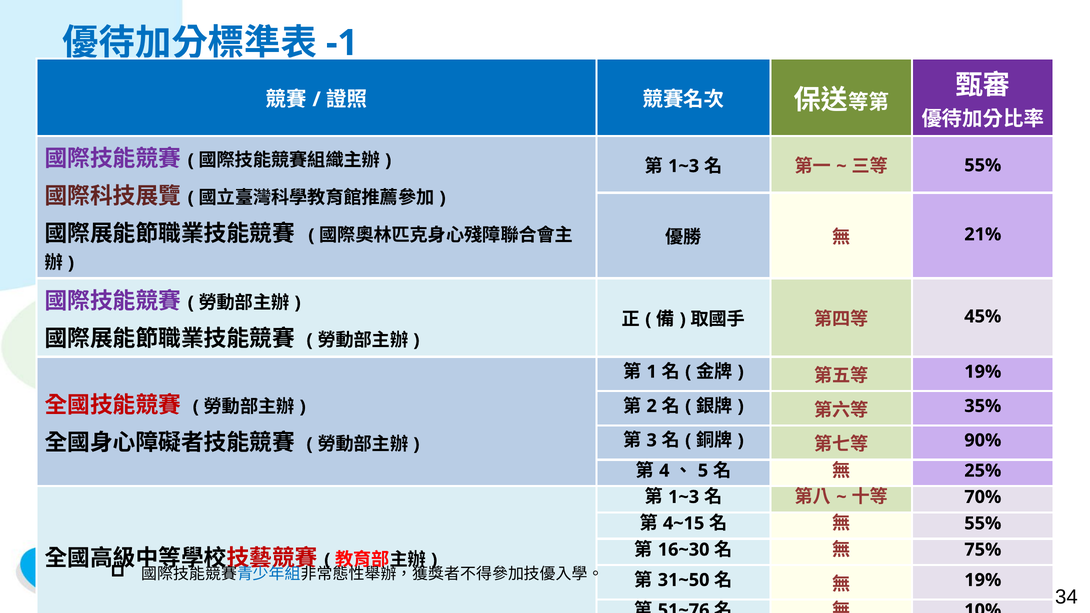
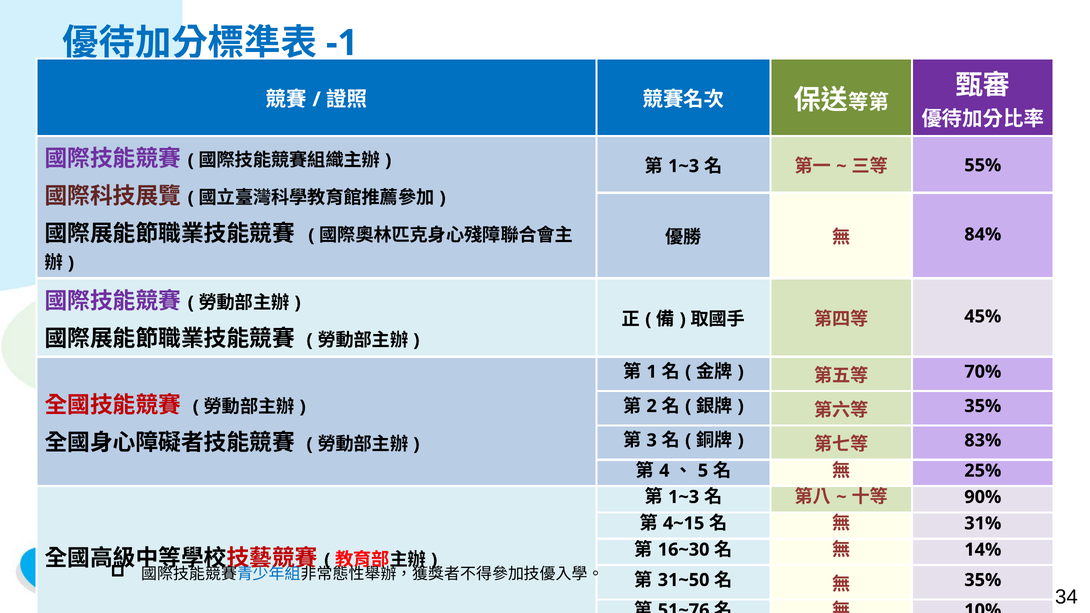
21%: 21% -> 84% (983, 234)
19%: 19% -> 70% (983, 372)
90%: 90% -> 83% (983, 440)
70%: 70% -> 90% (983, 497)
55%: 55% -> 31% (983, 523)
75%: 75% -> 14% (983, 550)
19%: 19% -> 35% (983, 580)
